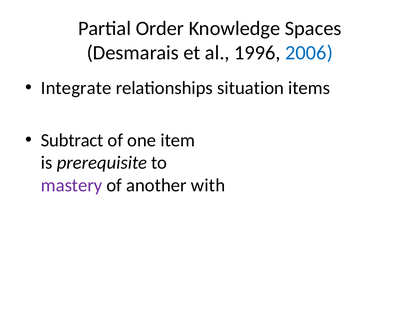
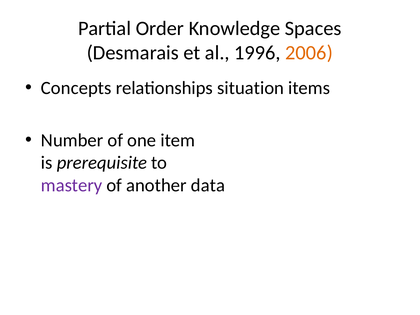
2006 colour: blue -> orange (309, 53)
Integrate: Integrate -> Concepts (76, 88)
Subtract: Subtract -> Number (72, 140)
with: with -> data (208, 185)
